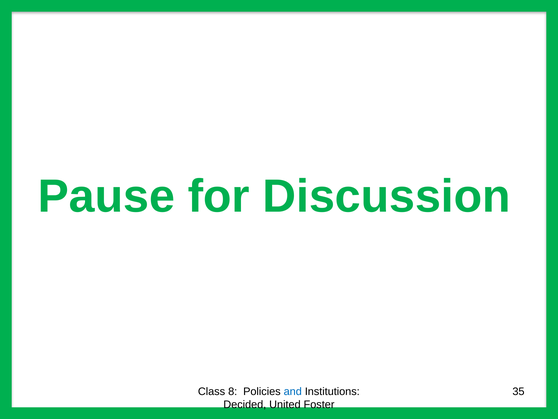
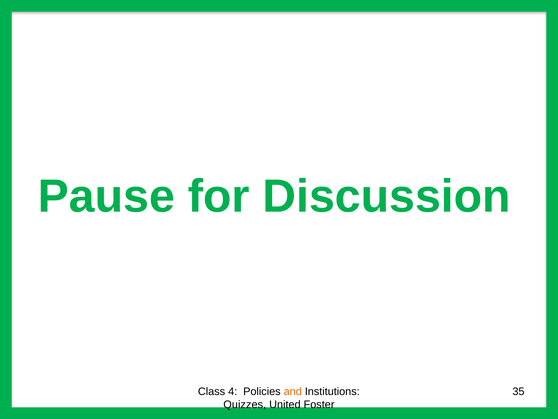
8: 8 -> 4 (233, 391)
and colour: blue -> orange (293, 391)
Decided: Decided -> Quizzes (245, 404)
